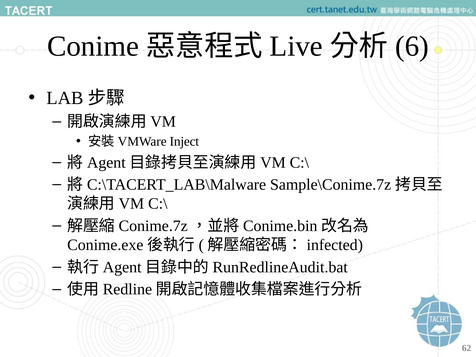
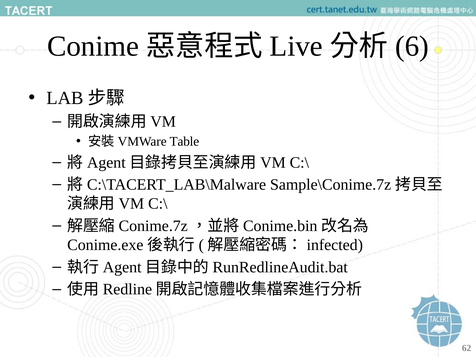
Inject: Inject -> Table (184, 142)
